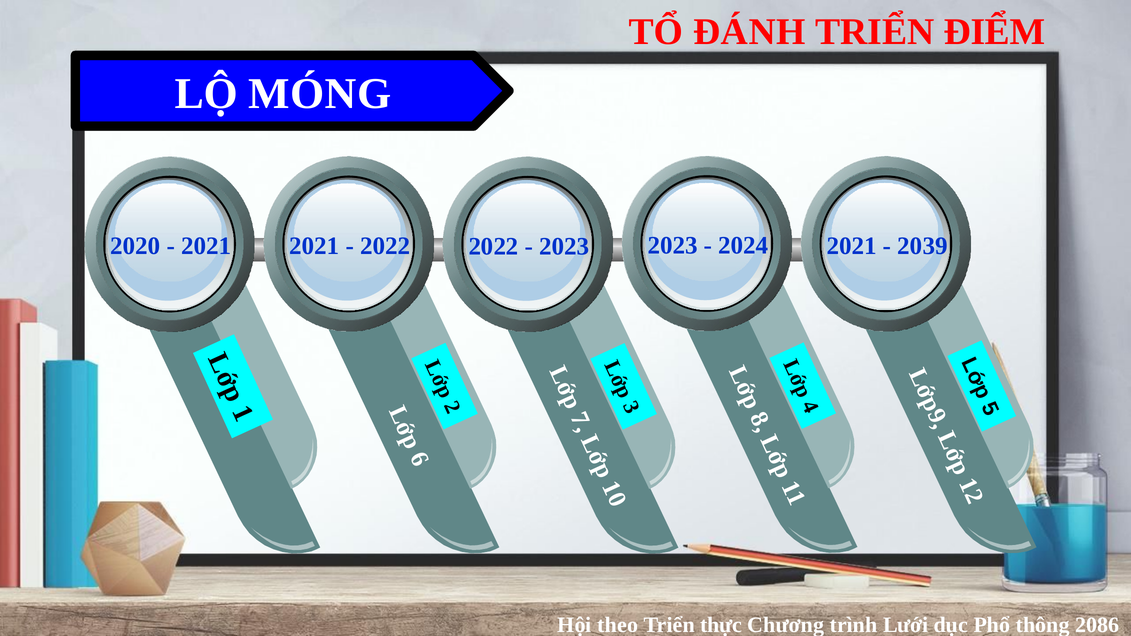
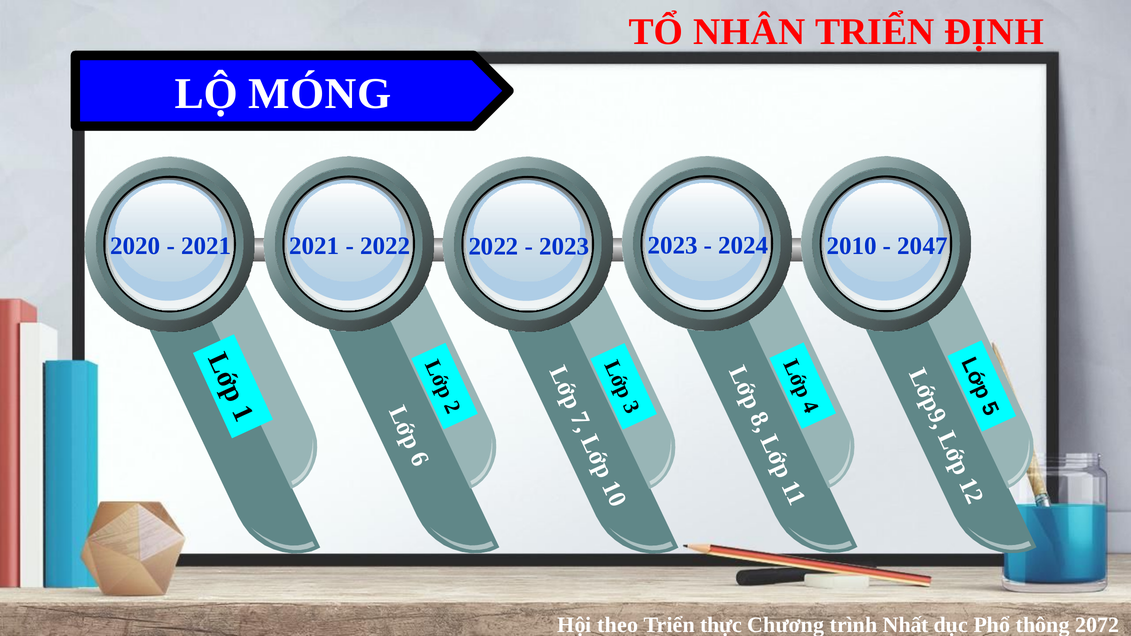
ĐÁNH: ĐÁNH -> NHÂN (749, 32)
ĐIỂM: ĐIỂM -> ĐỊNH (994, 32)
2021: 2021 -> 2010 (852, 246)
2039: 2039 -> 2047 (923, 246)
Lưới: Lưới -> Nhất (906, 625)
2086: 2086 -> 2072 (1097, 625)
